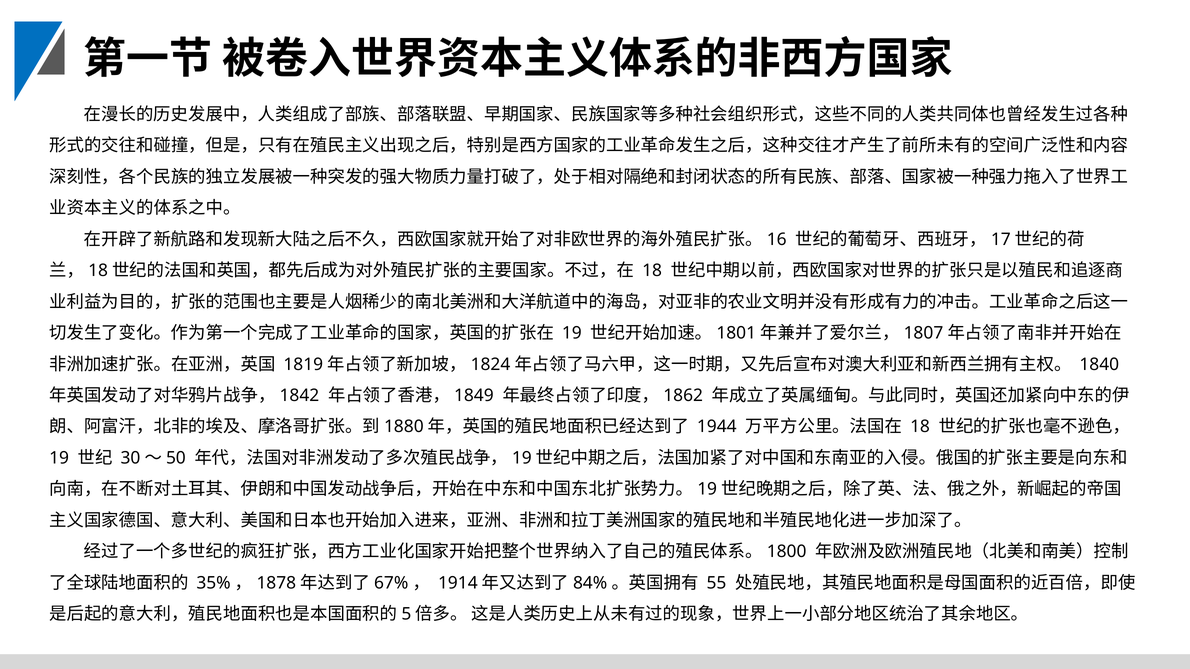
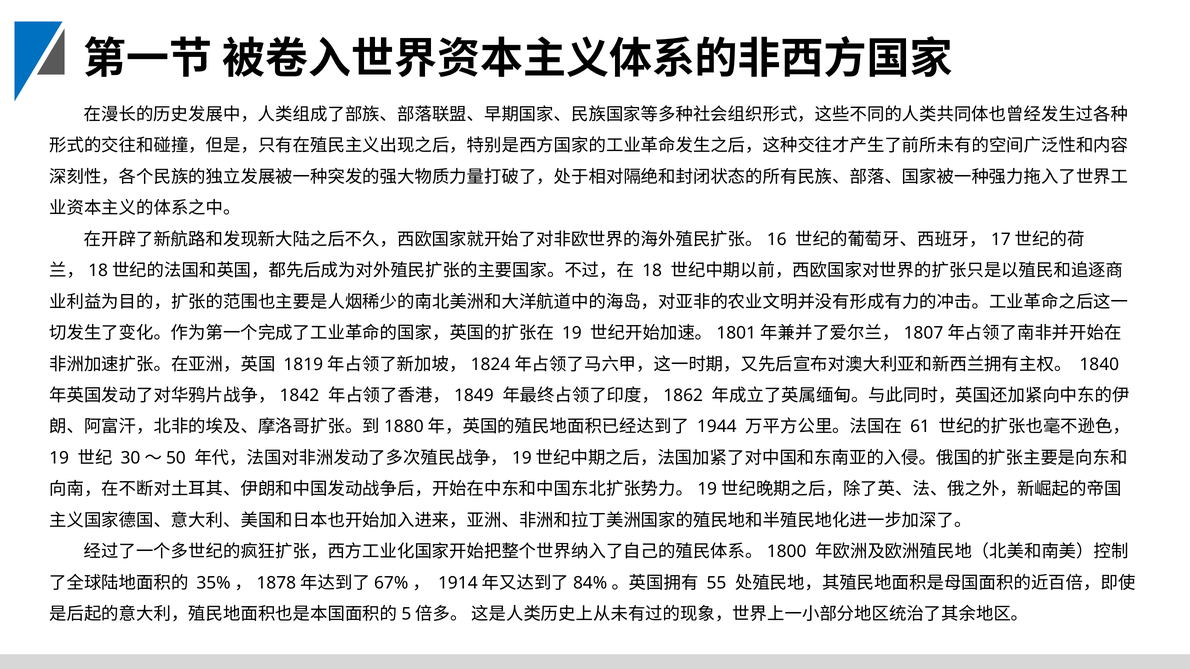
18: 18 -> 61 (920, 427)
